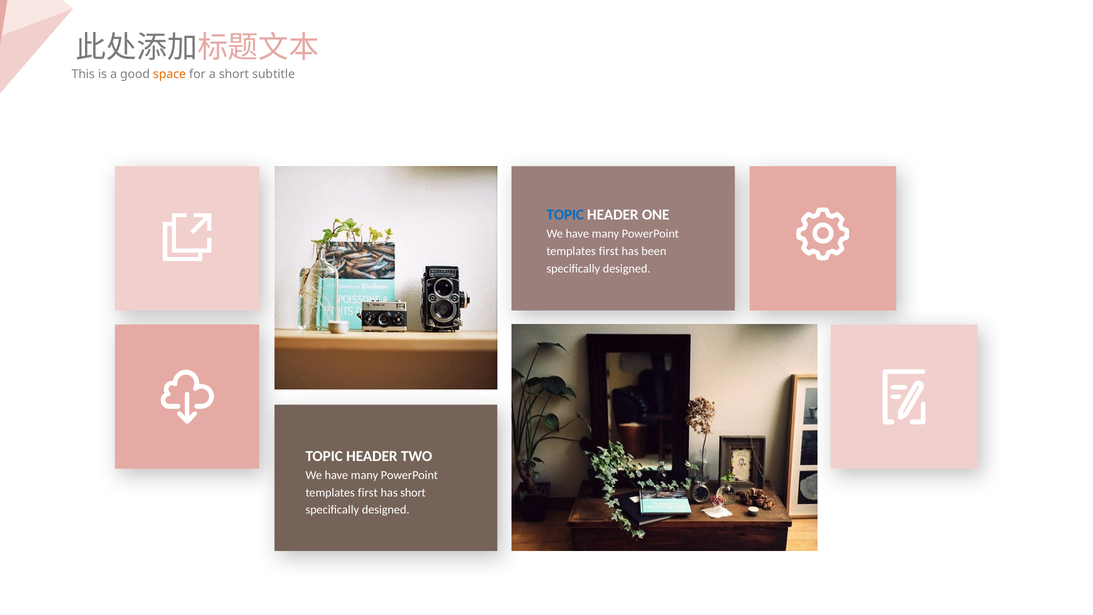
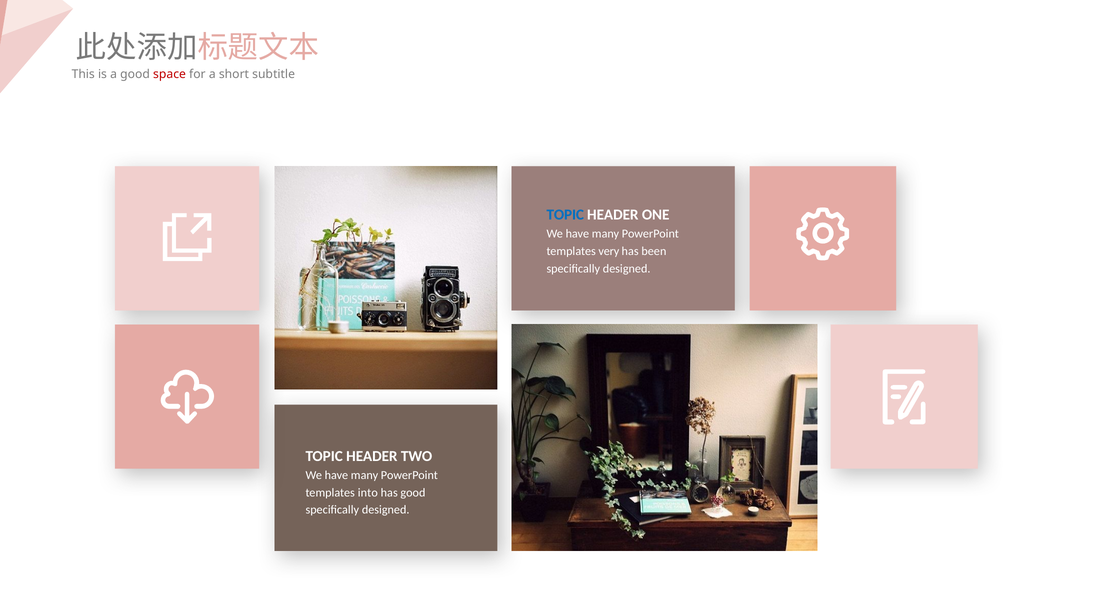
space colour: orange -> red (170, 74)
first: first -> very (609, 251)
first: first -> into (368, 492)
has short: short -> good (413, 492)
